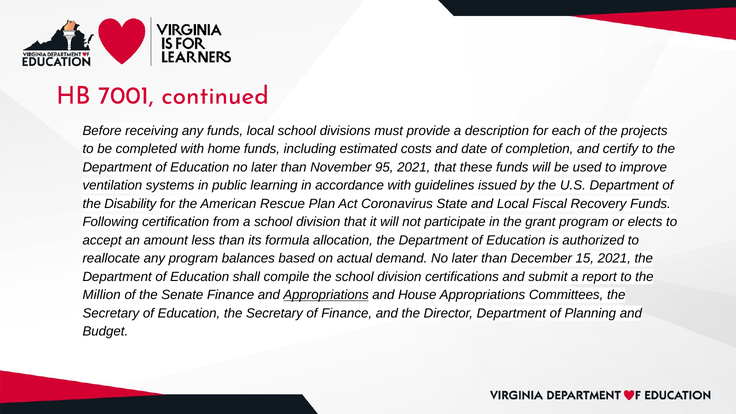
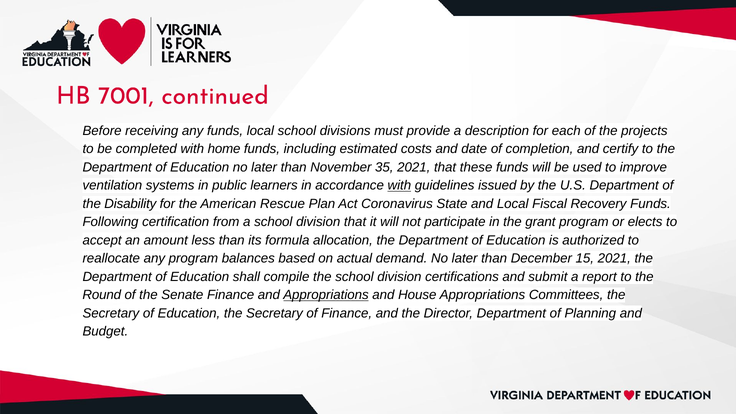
95: 95 -> 35 (384, 167)
learning: learning -> learners (274, 186)
with underline: none -> present (399, 186)
Million: Million -> Round (102, 295)
